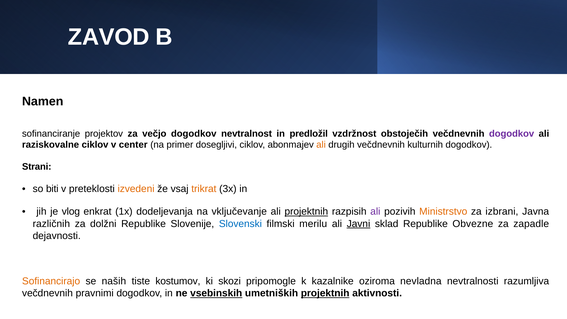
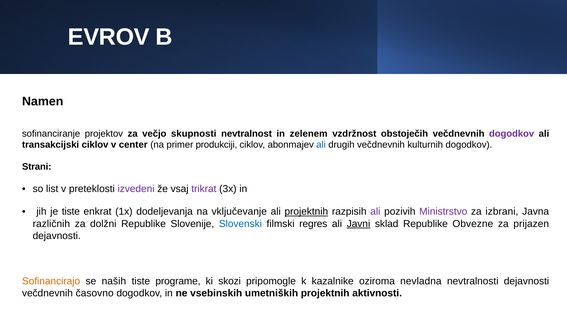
ZAVOD: ZAVOD -> EVROV (109, 37)
večjo dogodkov: dogodkov -> skupnosti (194, 134)
predložil: predložil -> zelenem (309, 134)
raziskovalne: raziskovalne -> transakcijski (51, 145)
dosegljivi: dosegljivi -> produkciji (216, 145)
ali colour: orange -> blue (321, 145)
biti: biti -> list (52, 189)
izvedeni colour: orange -> purple (136, 189)
trikrat colour: orange -> purple (204, 189)
je vlog: vlog -> tiste (71, 212)
Ministrstvo colour: orange -> purple (443, 212)
merilu: merilu -> regres (313, 224)
zapadle: zapadle -> prijazen (531, 224)
kostumov: kostumov -> programe (178, 281)
nevtralnosti razumljiva: razumljiva -> dejavnosti (527, 281)
pravnimi: pravnimi -> časovno (95, 293)
vsebinskih underline: present -> none (216, 293)
projektnih underline: present -> none (325, 293)
